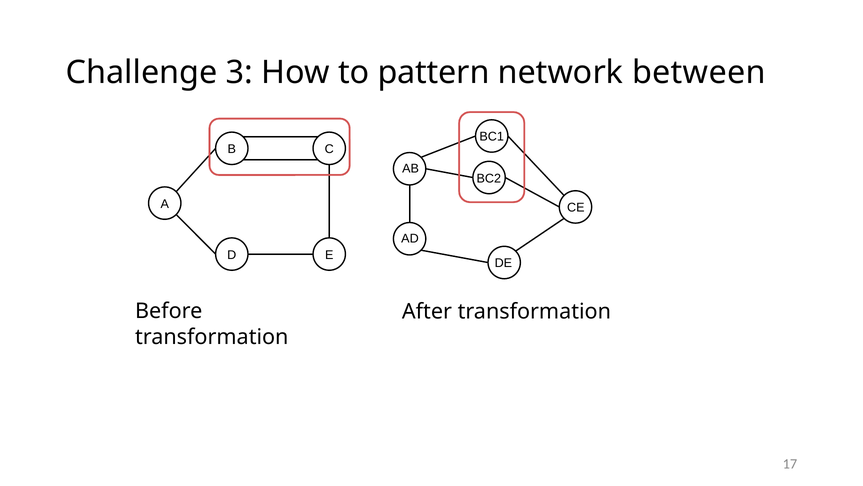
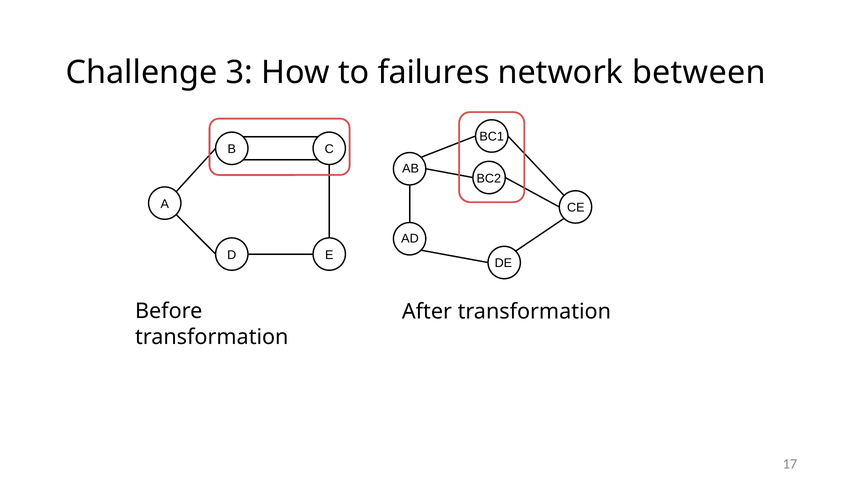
pattern: pattern -> failures (434, 73)
